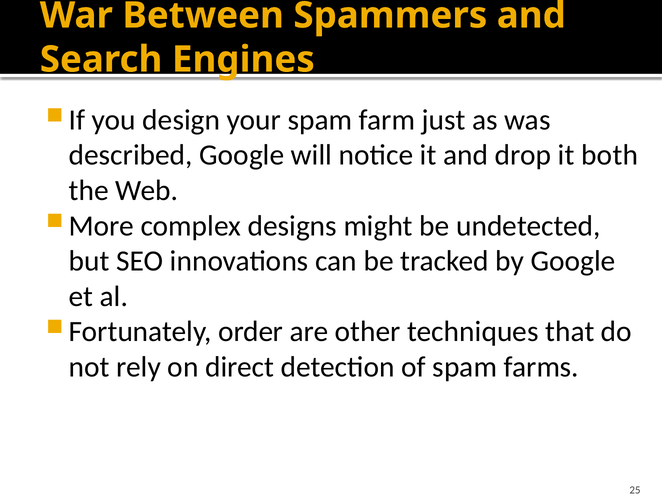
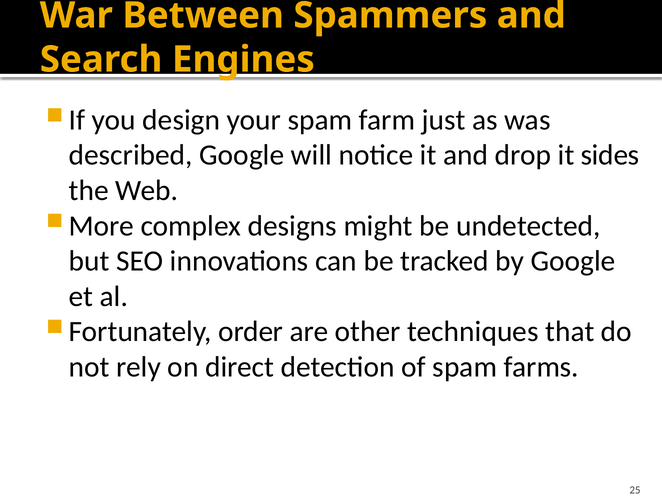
both: both -> sides (610, 155)
